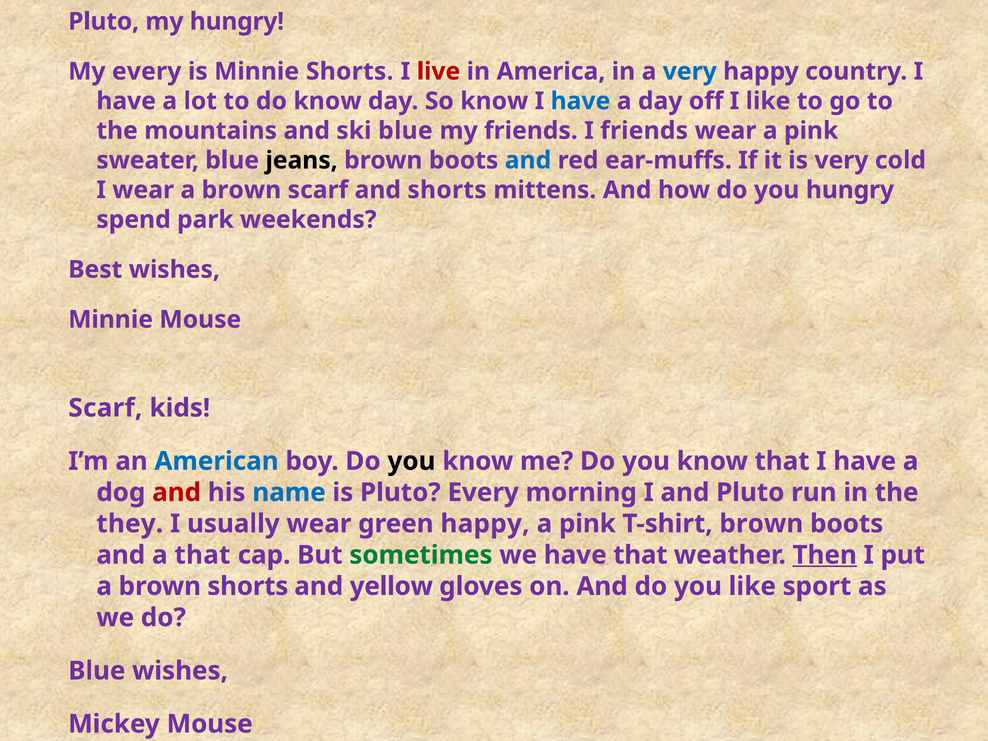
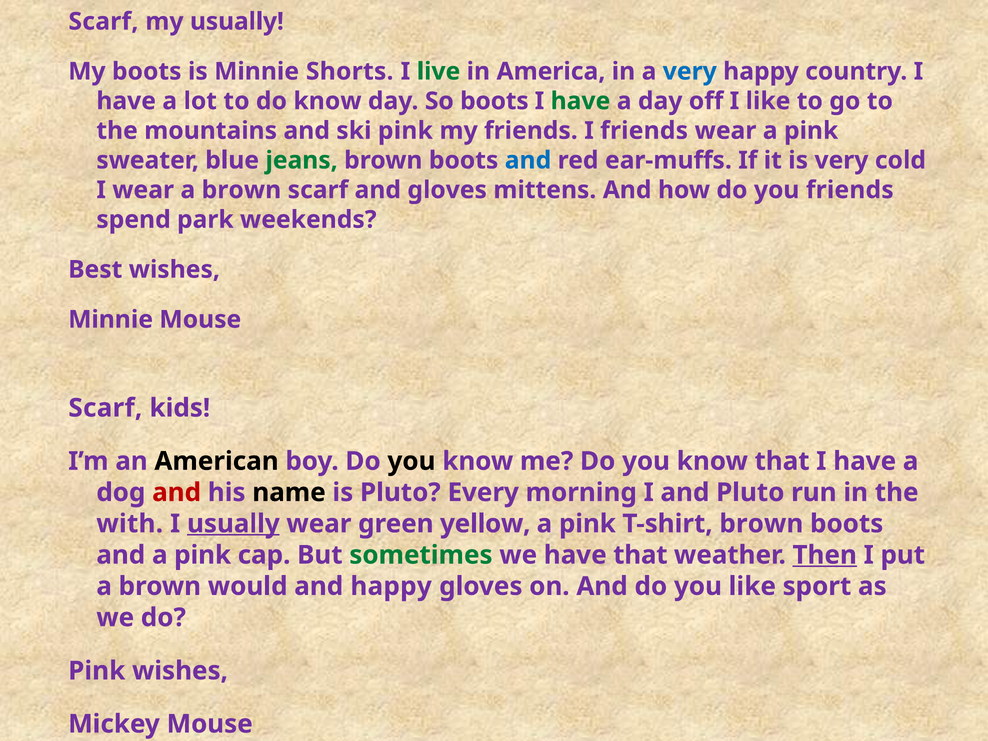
Pluto: Pluto -> Scarf (103, 21)
my hungry: hungry -> usually (237, 21)
My every: every -> boots (147, 71)
live colour: red -> green (438, 71)
So know: know -> boots (494, 101)
have colour: blue -> green (580, 101)
ski blue: blue -> pink (405, 131)
jeans colour: black -> green (302, 160)
and shorts: shorts -> gloves (447, 190)
you hungry: hungry -> friends (850, 190)
American colour: blue -> black (217, 461)
name colour: blue -> black (289, 492)
they: they -> with (130, 524)
usually underline: none -> present (233, 524)
green happy: happy -> yellow (485, 524)
and a that: that -> pink (203, 555)
brown shorts: shorts -> would (248, 586)
and yellow: yellow -> happy (391, 586)
Blue: Blue -> Pink (97, 671)
